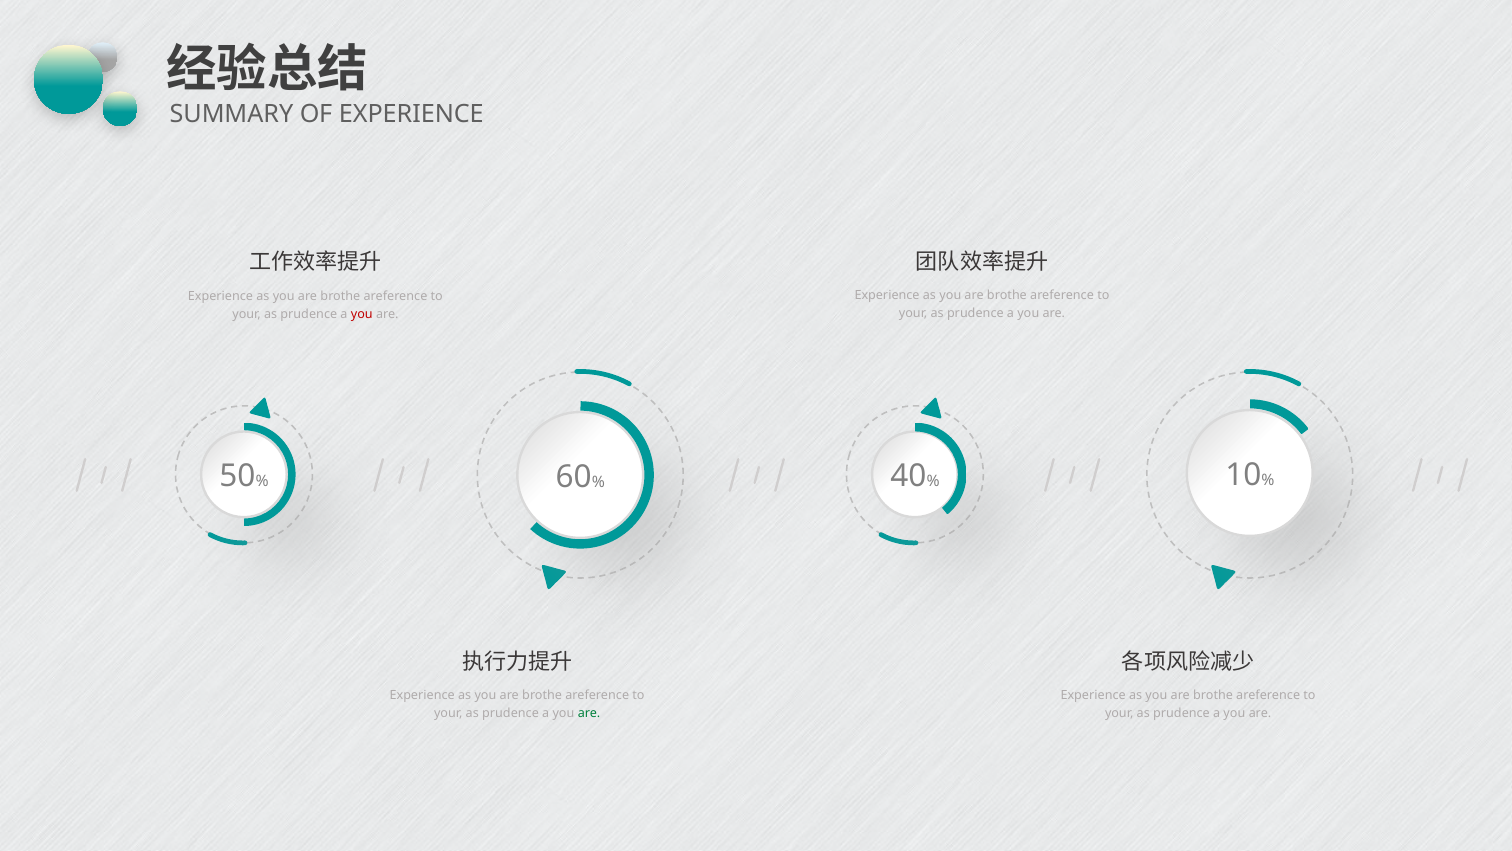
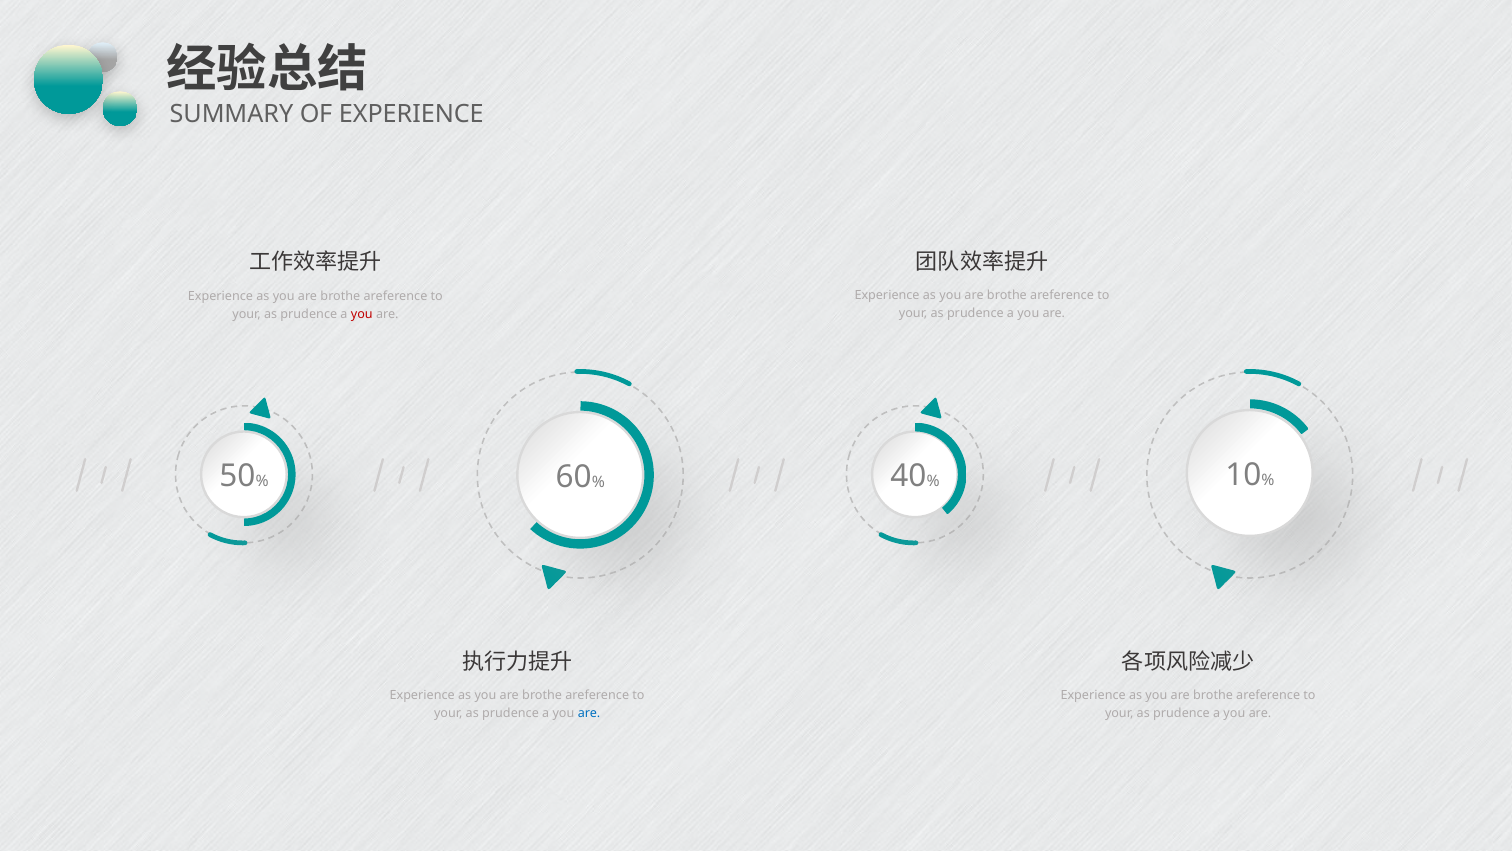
are colour: green -> blue (589, 713)
